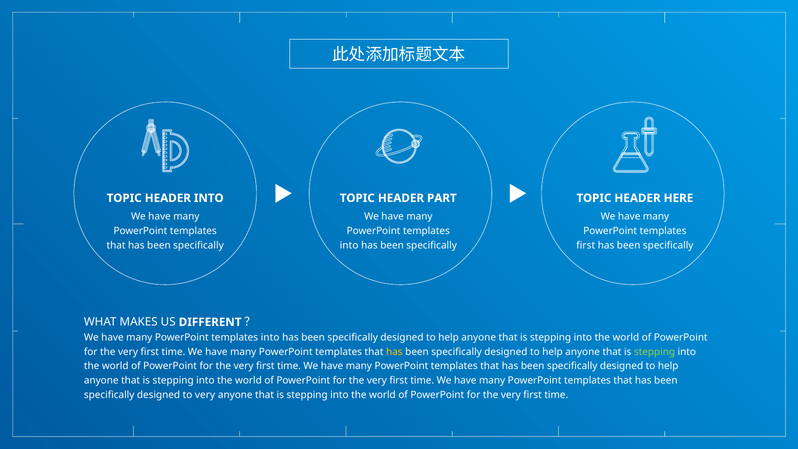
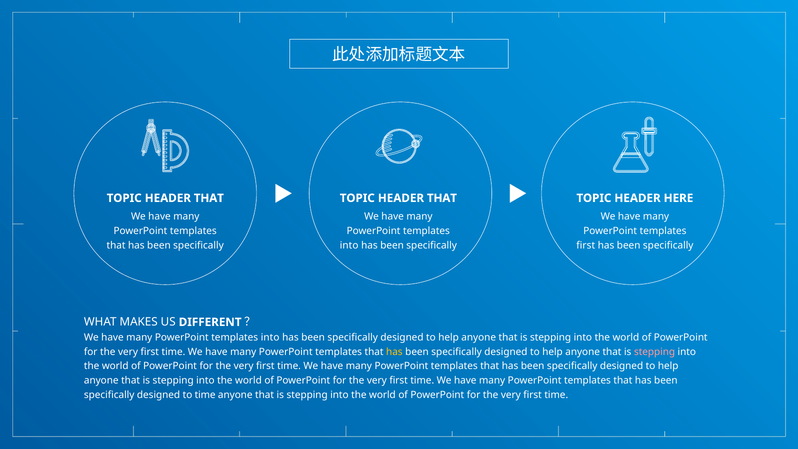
INTO: INTO -> THAT (209, 198)
PART: PART -> THAT (442, 198)
stepping colour: light green -> pink (655, 352)
to very: very -> time (205, 395)
